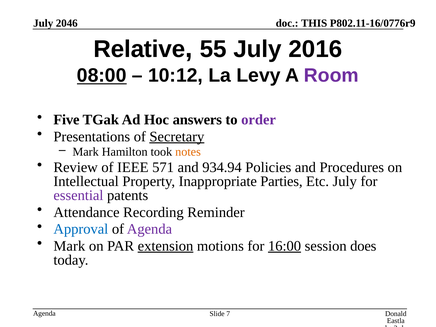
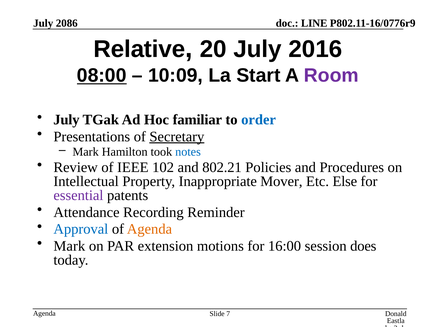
2046: 2046 -> 2086 (67, 23)
THIS: THIS -> LINE (314, 23)
55: 55 -> 20 (213, 49)
10:12: 10:12 -> 10:09 (176, 75)
Levy: Levy -> Start (258, 75)
Five: Five -> July (66, 120)
answers: answers -> familiar (197, 120)
order colour: purple -> blue (259, 120)
notes colour: orange -> blue (188, 152)
571: 571 -> 102 (163, 168)
934.94: 934.94 -> 802.21 (222, 168)
Parties: Parties -> Mover (281, 181)
Etc July: July -> Else (345, 181)
Agenda colour: purple -> orange (149, 229)
extension underline: present -> none (166, 246)
16:00 underline: present -> none (285, 246)
